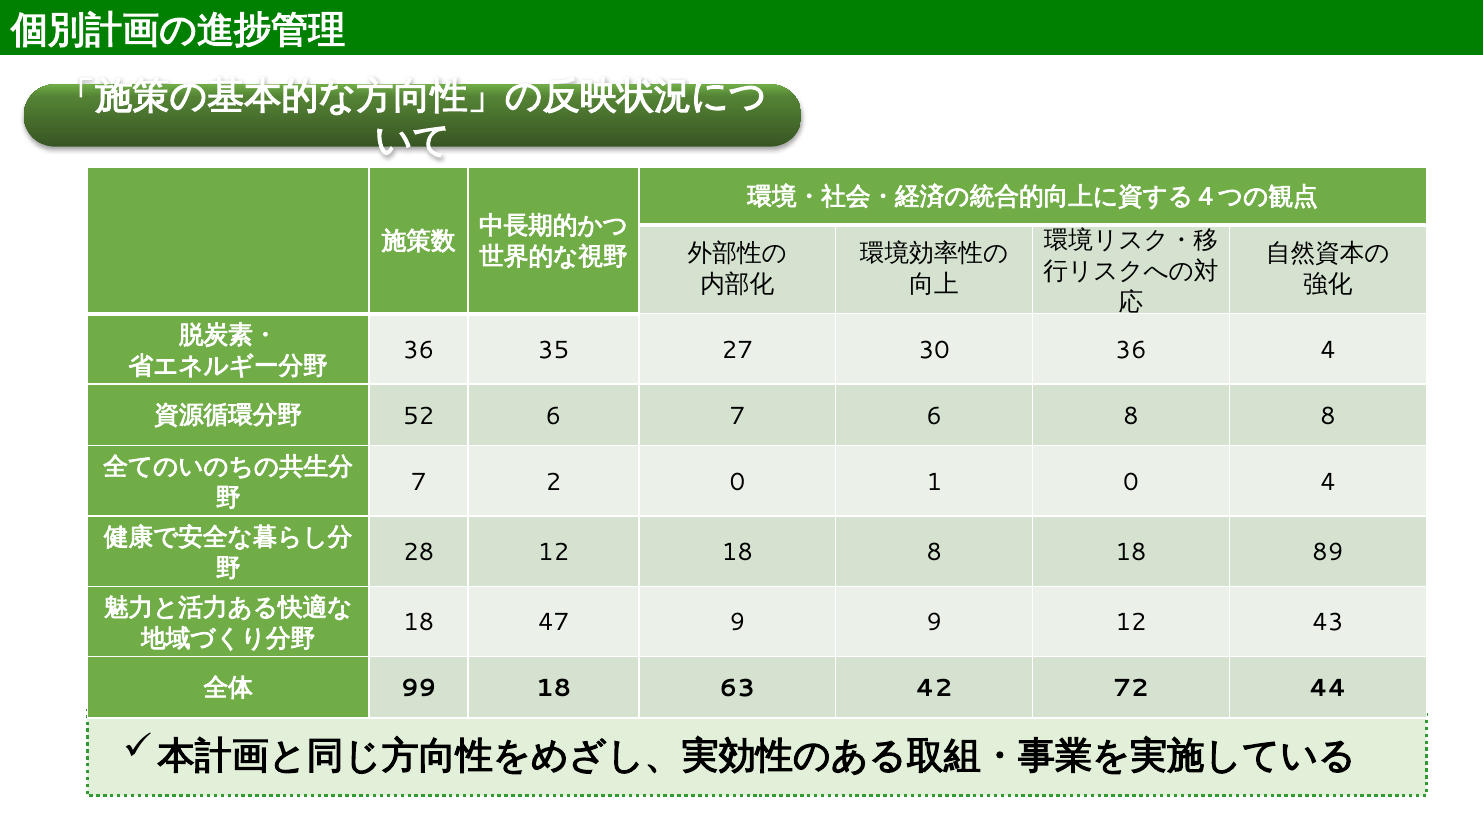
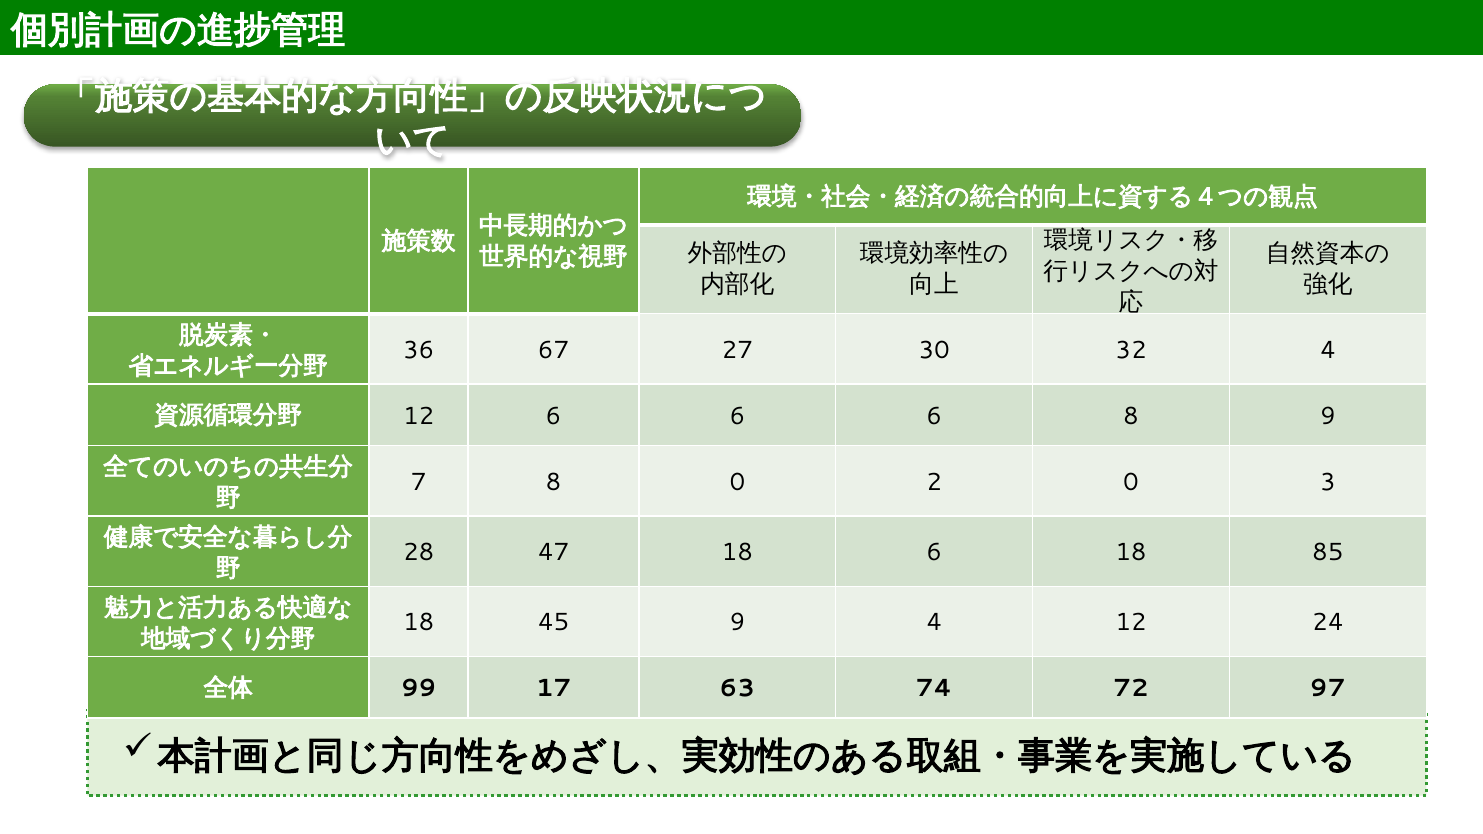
35: 35 -> 67 (554, 350)
30 36: 36 -> 32 (1131, 350)
52: 52 -> 12 (419, 416)
7: 7 -> 6 (737, 416)
8 8: 8 -> 9 (1328, 416)
7 2: 2 -> 8 (554, 482)
1: 1 -> 2 (934, 482)
0 4: 4 -> 3 (1328, 482)
28 12: 12 -> 47 (554, 552)
18 8: 8 -> 6 (934, 552)
89: 89 -> 85 (1328, 552)
47: 47 -> 45 (554, 623)
9 9: 9 -> 4 (934, 623)
43: 43 -> 24 (1328, 623)
99 18: 18 -> 17 (554, 689)
42: 42 -> 74 (934, 689)
44: 44 -> 97 (1328, 689)
